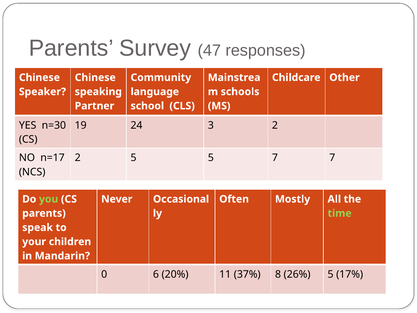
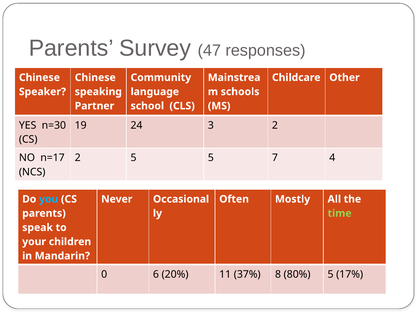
7 7: 7 -> 4 (332, 158)
you colour: light green -> light blue (49, 199)
26%: 26% -> 80% (297, 274)
